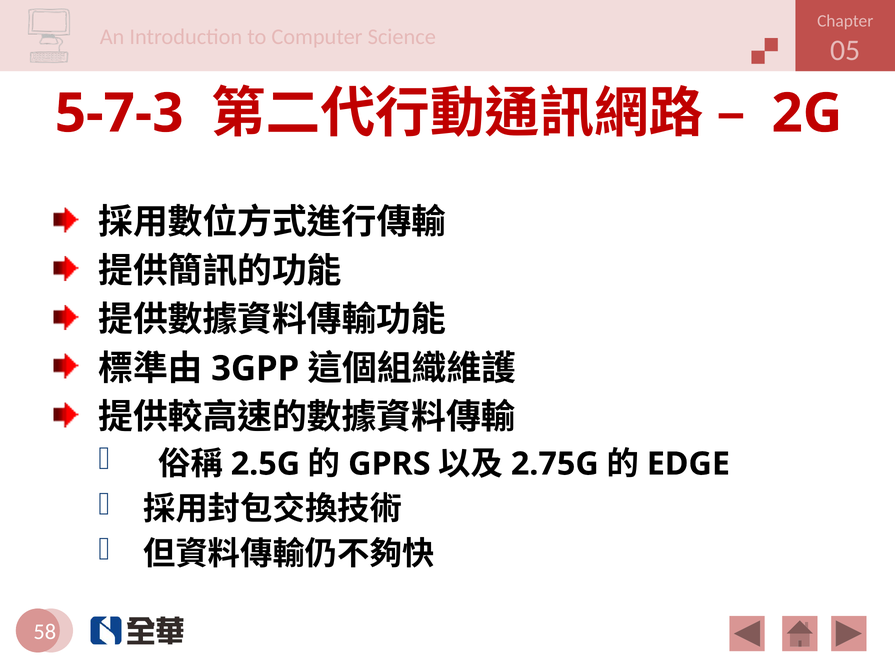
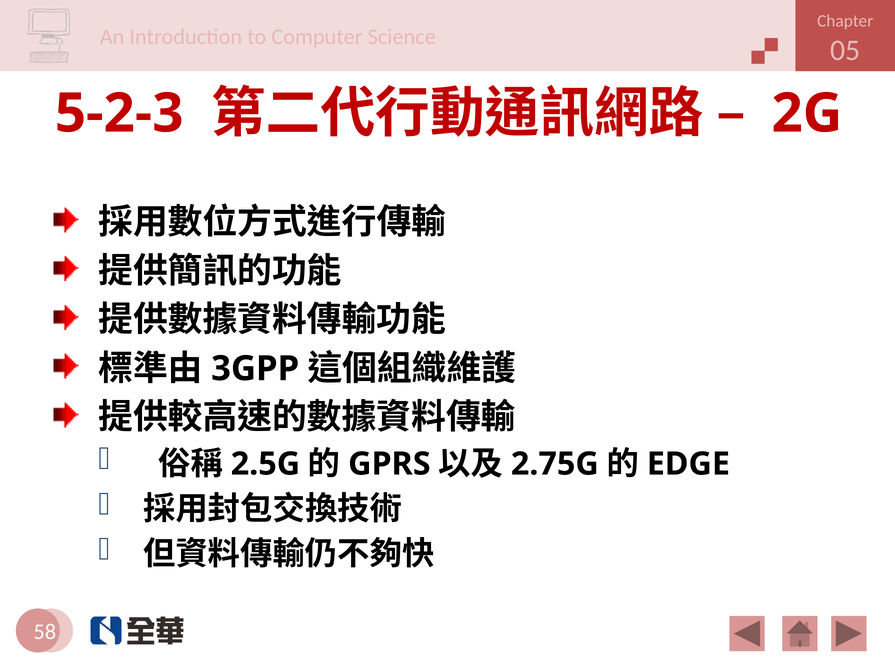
5-7-3: 5-7-3 -> 5-2-3 (119, 114)
